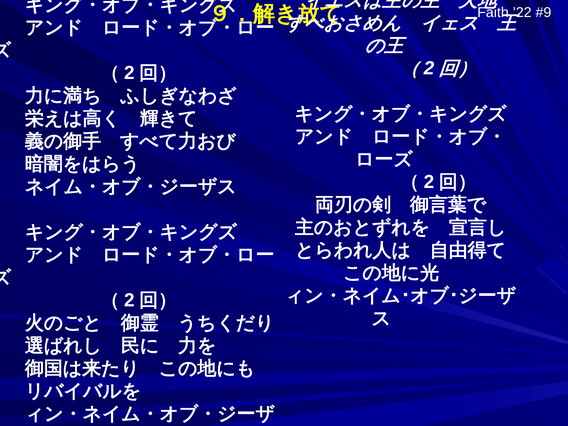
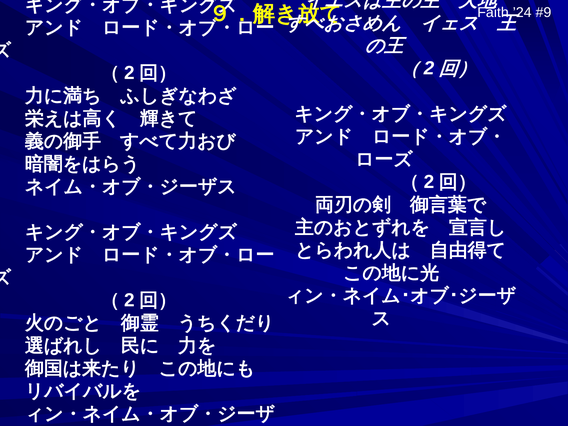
’22: ’22 -> ’24 (522, 12)
